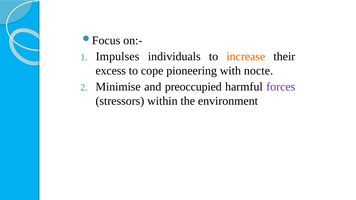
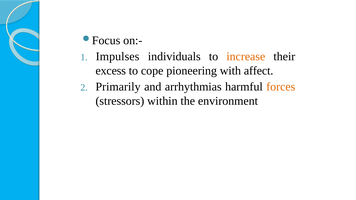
nocte: nocte -> affect (259, 71)
Minimise: Minimise -> Primarily (118, 87)
preoccupied: preoccupied -> arrhythmias (193, 87)
forces colour: purple -> orange (281, 87)
